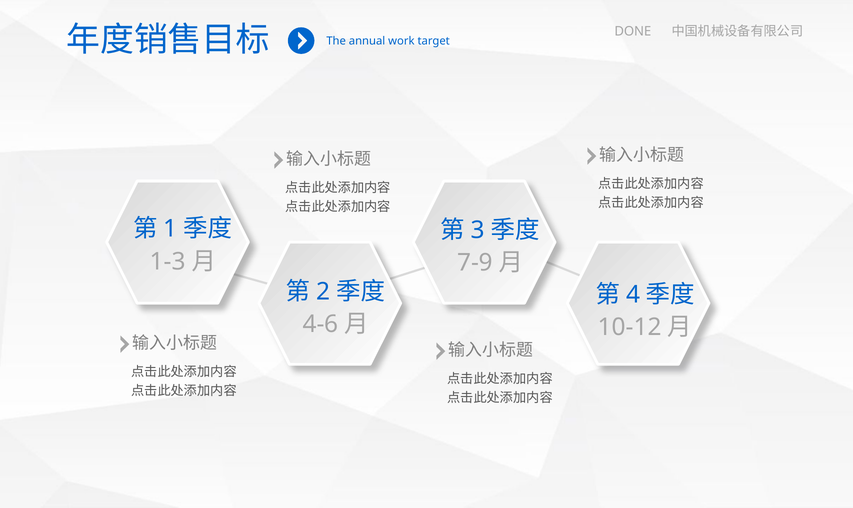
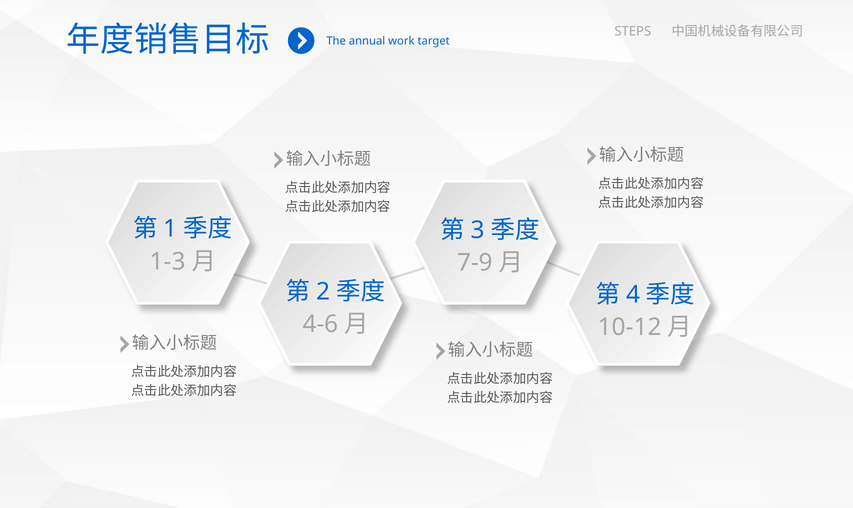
DONE: DONE -> STEPS (633, 32)
